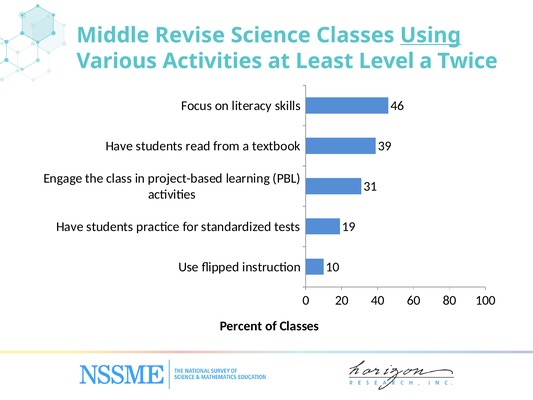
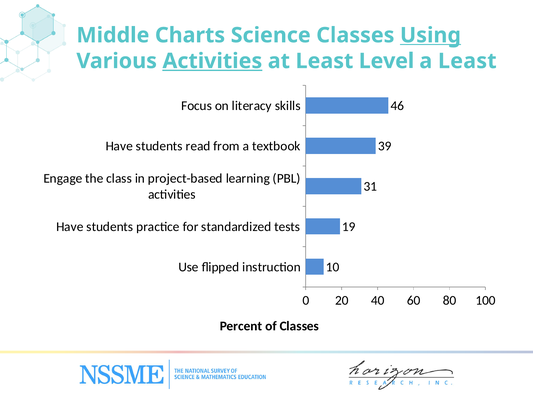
Revise: Revise -> Charts (190, 35)
Activities underline: none -> present (212, 61)
a Twice: Twice -> Least (467, 61)
